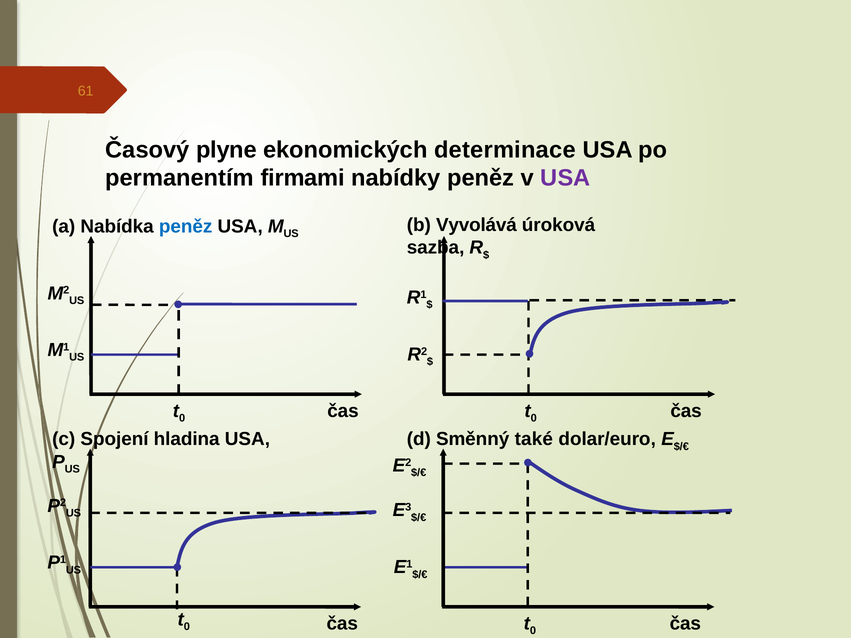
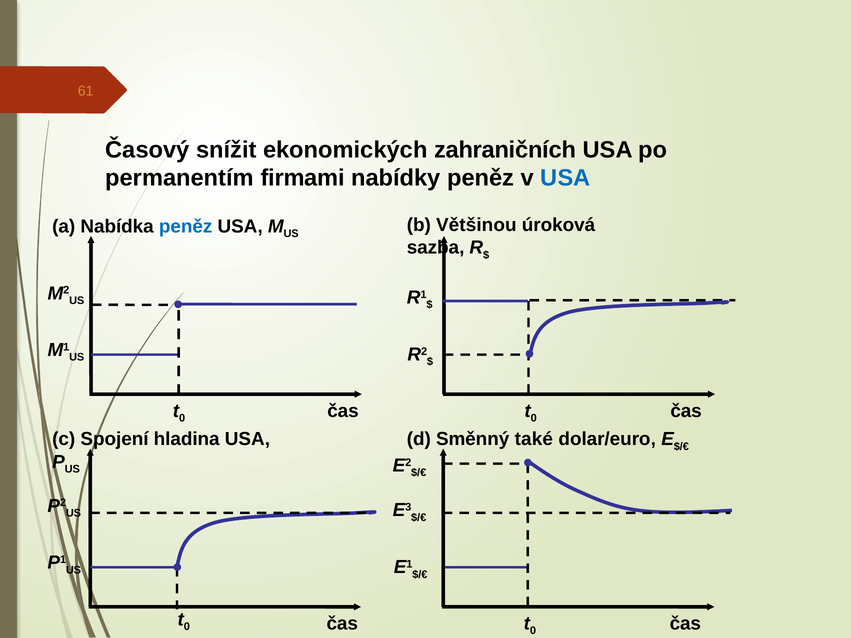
plyne: plyne -> snížit (226, 150)
determinace: determinace -> zahraničních (505, 150)
USA colour: purple -> blue (565, 178)
Vyvolává: Vyvolává -> Většinou (476, 225)
